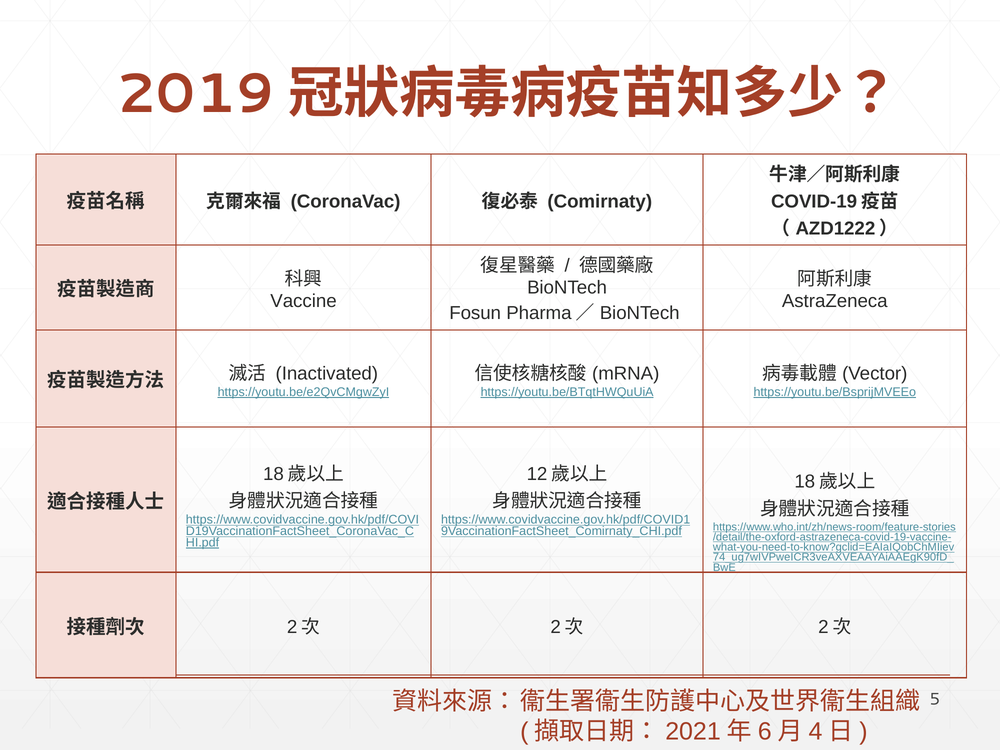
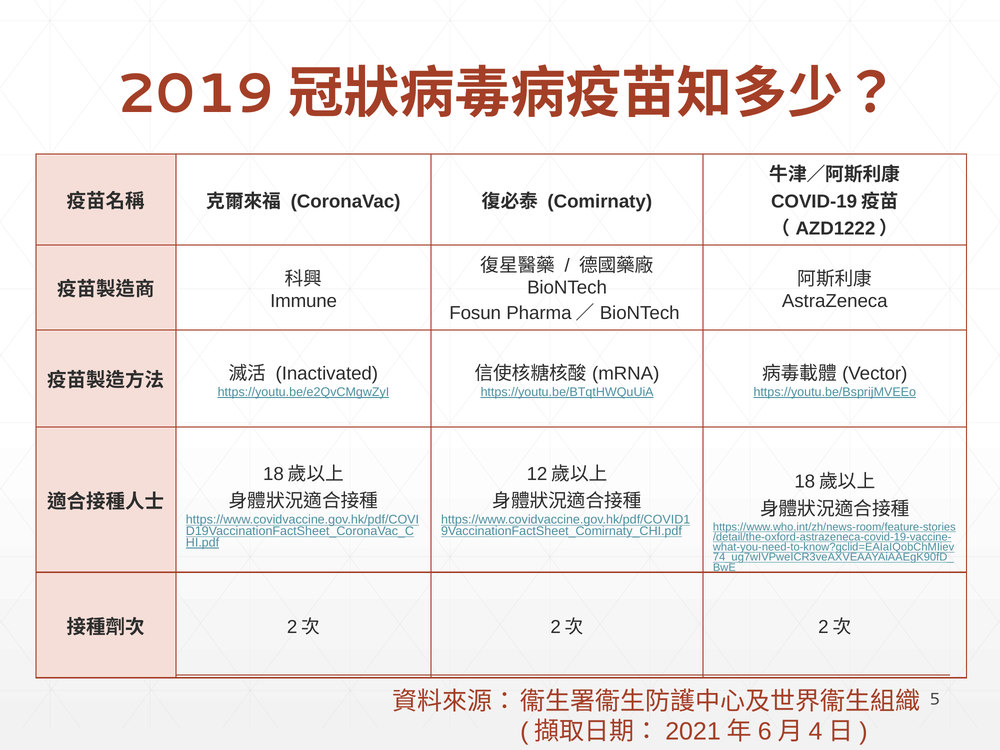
Vaccine: Vaccine -> Immune (304, 301)
